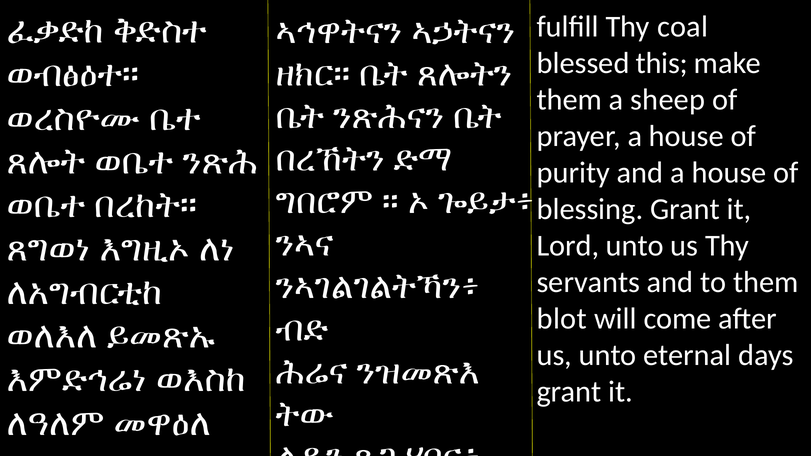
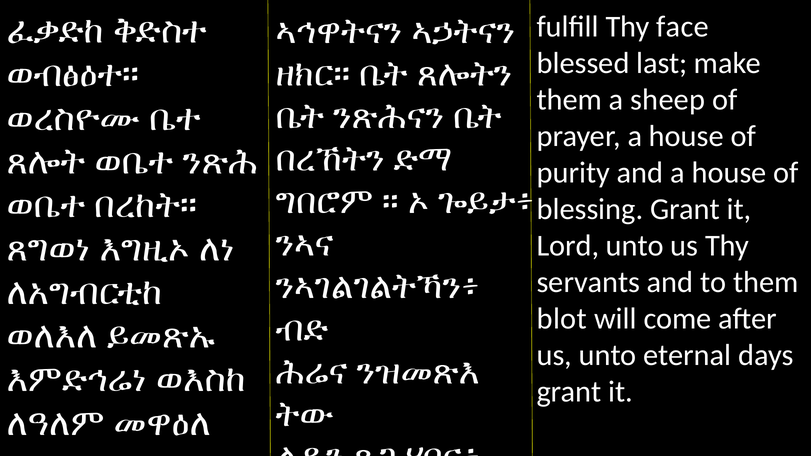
coal: coal -> face (683, 27)
this: this -> last (662, 63)
